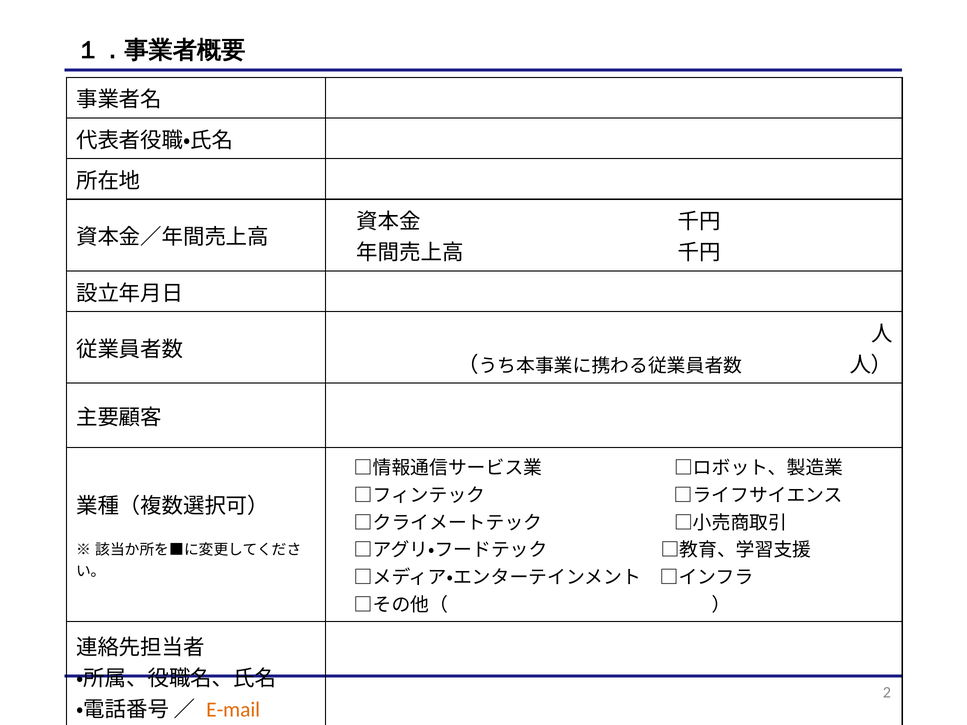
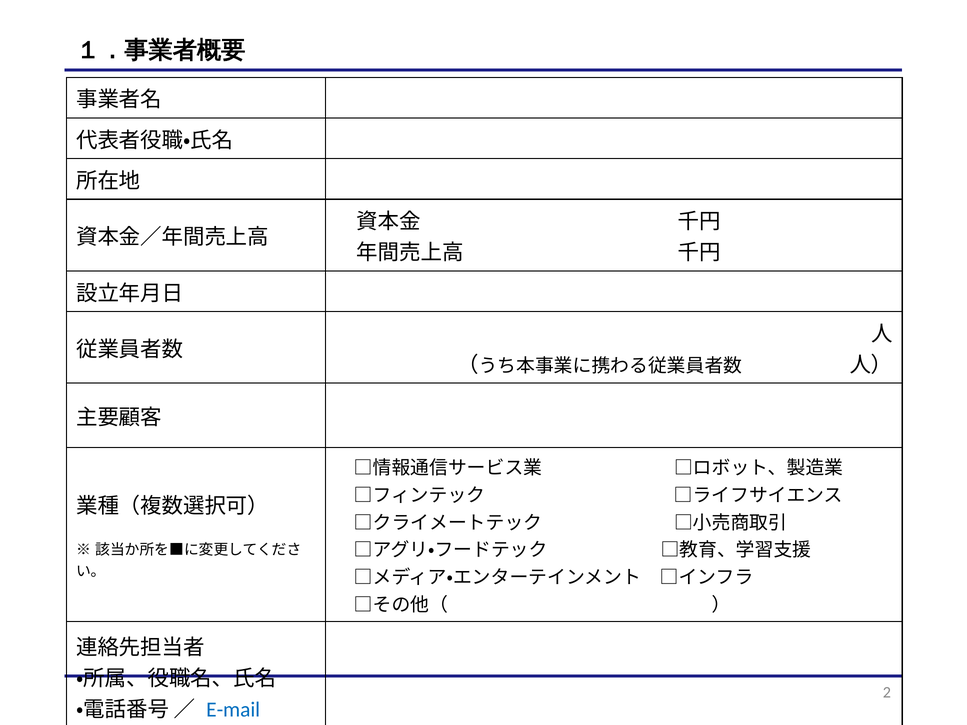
E-mail colour: orange -> blue (233, 710)
